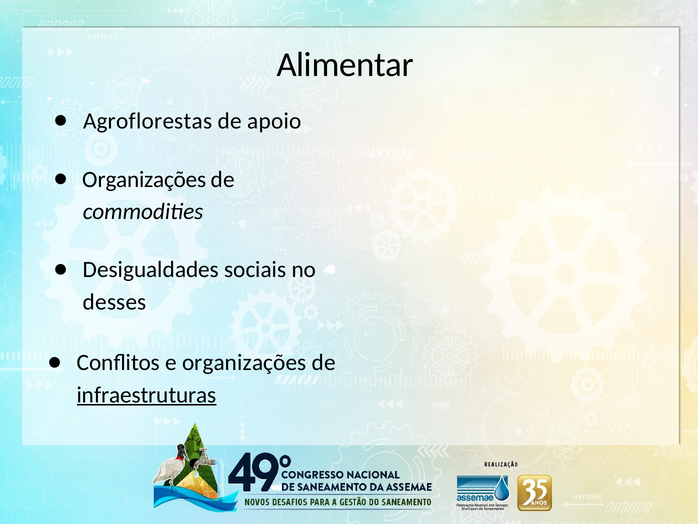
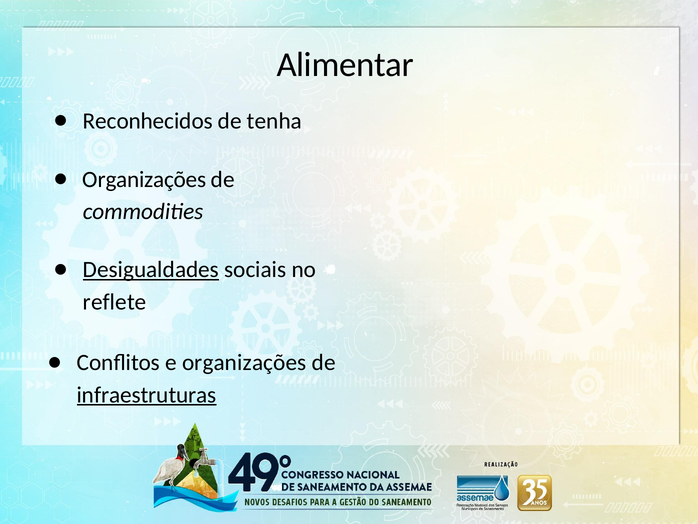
Agroflorestas: Agroflorestas -> Reconhecidos (148, 121)
apoio: apoio -> tenha (275, 121)
Desigualdades underline: none -> present (151, 269)
desses: desses -> reflete (115, 302)
